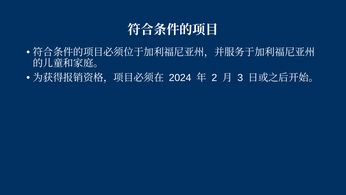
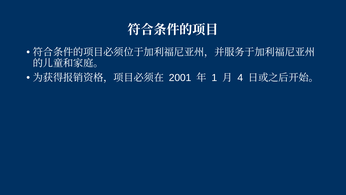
2024: 2024 -> 2001 (180, 78)
2: 2 -> 1 (214, 78)
3: 3 -> 4 (240, 78)
